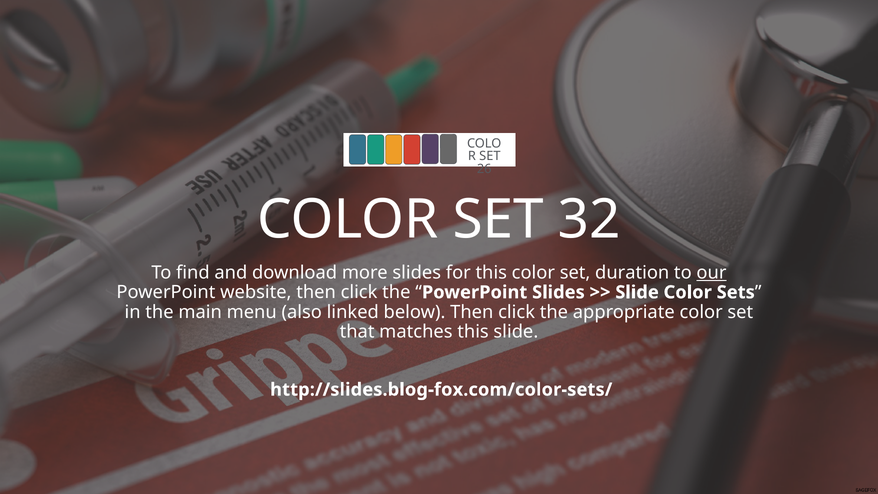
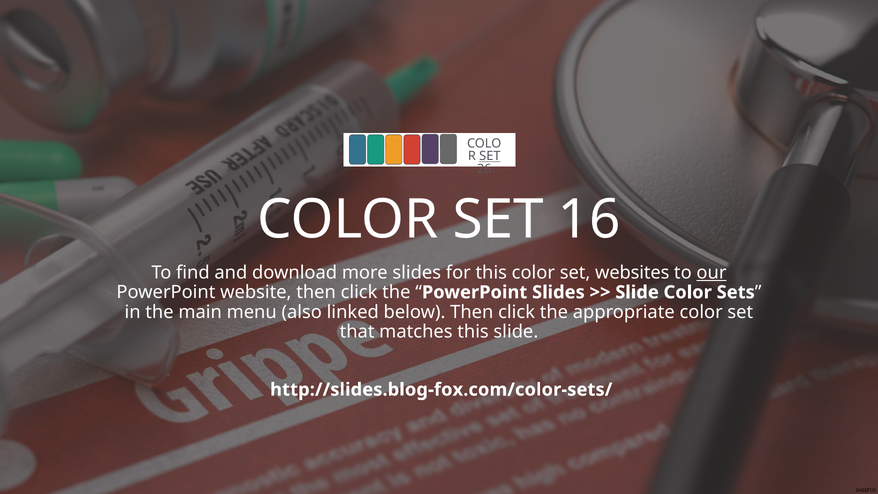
SET underline: none -> present (490, 156)
32: 32 -> 16 (589, 219)
duration: duration -> websites (632, 272)
